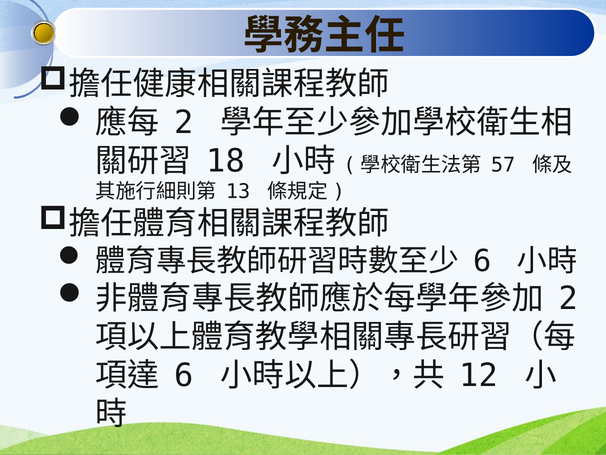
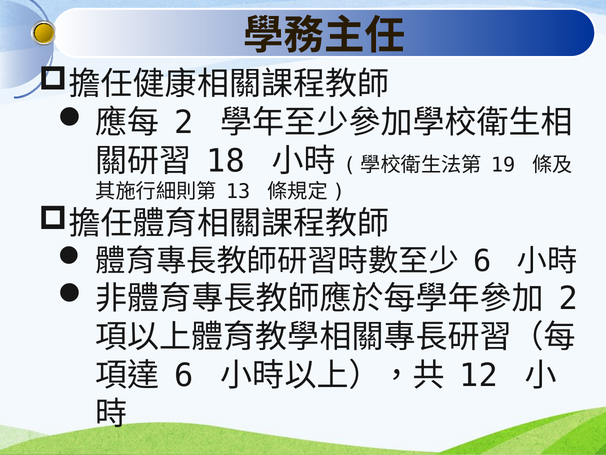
57: 57 -> 19 (503, 165)
